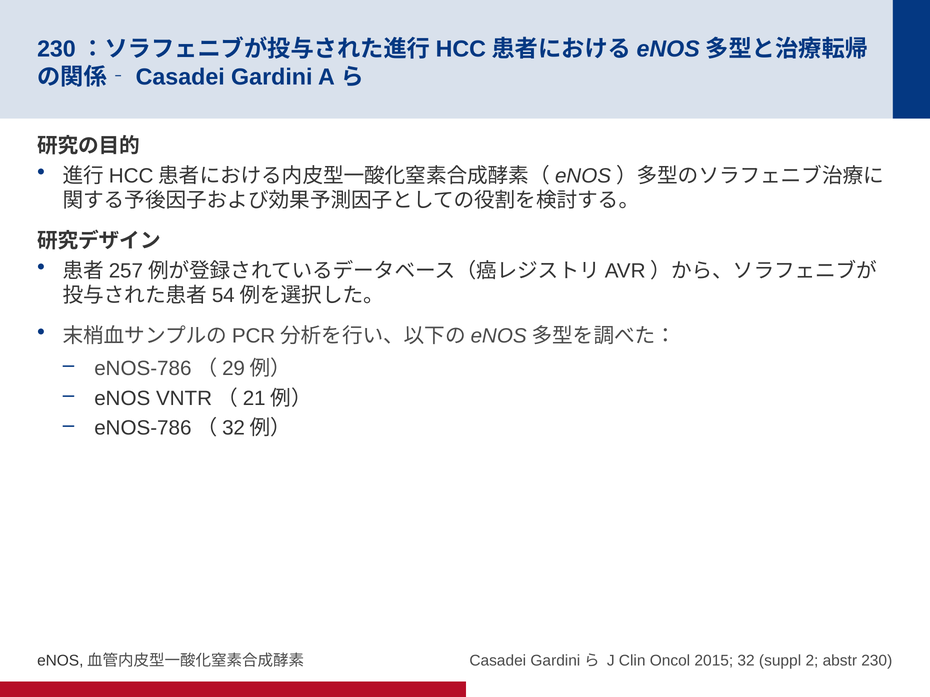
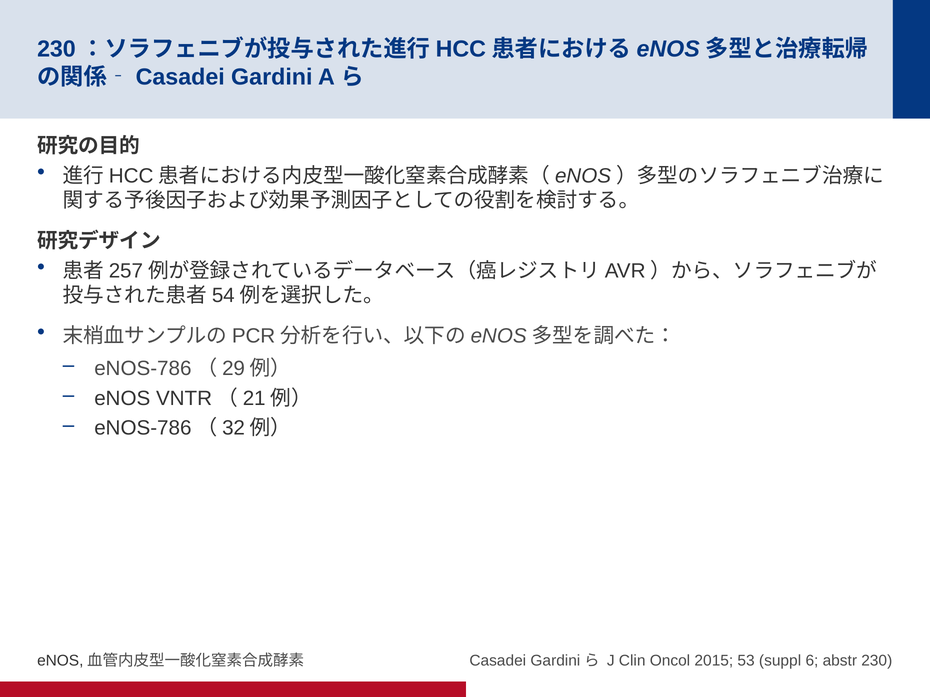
32: 32 -> 53 (746, 661)
2: 2 -> 6 (812, 661)
